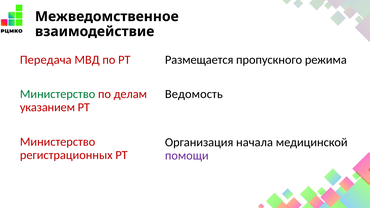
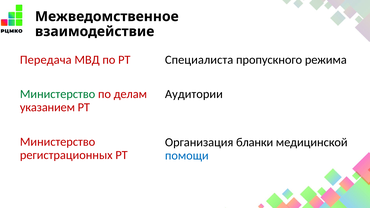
Размещается: Размещается -> Специалиста (199, 60)
Ведомость: Ведомость -> Аудитории (194, 94)
начала: начала -> бланки (255, 142)
помощи colour: purple -> blue (187, 156)
